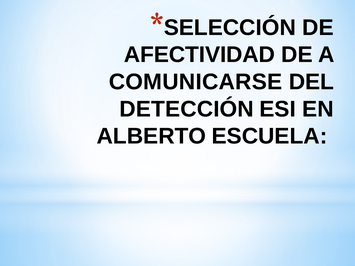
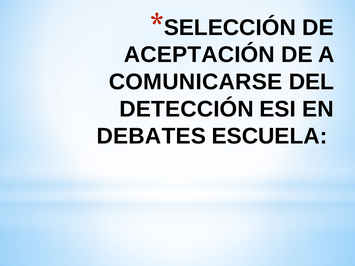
AFECTIVIDAD: AFECTIVIDAD -> ACEPTACIÓN (199, 55)
ALBERTO: ALBERTO -> DEBATES (151, 136)
